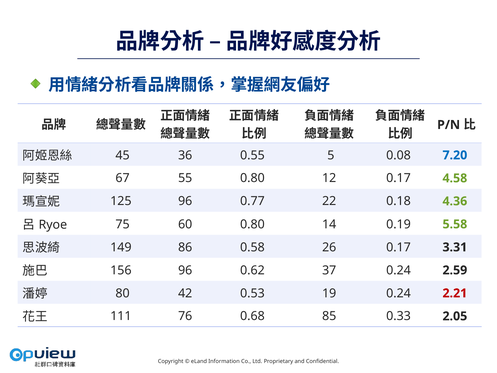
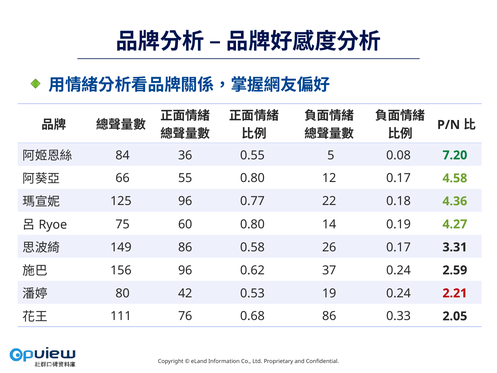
45: 45 -> 84 (123, 155)
7.20 colour: blue -> green (455, 155)
67: 67 -> 66 (123, 178)
5.58: 5.58 -> 4.27 (455, 224)
0.68 85: 85 -> 86 (329, 316)
